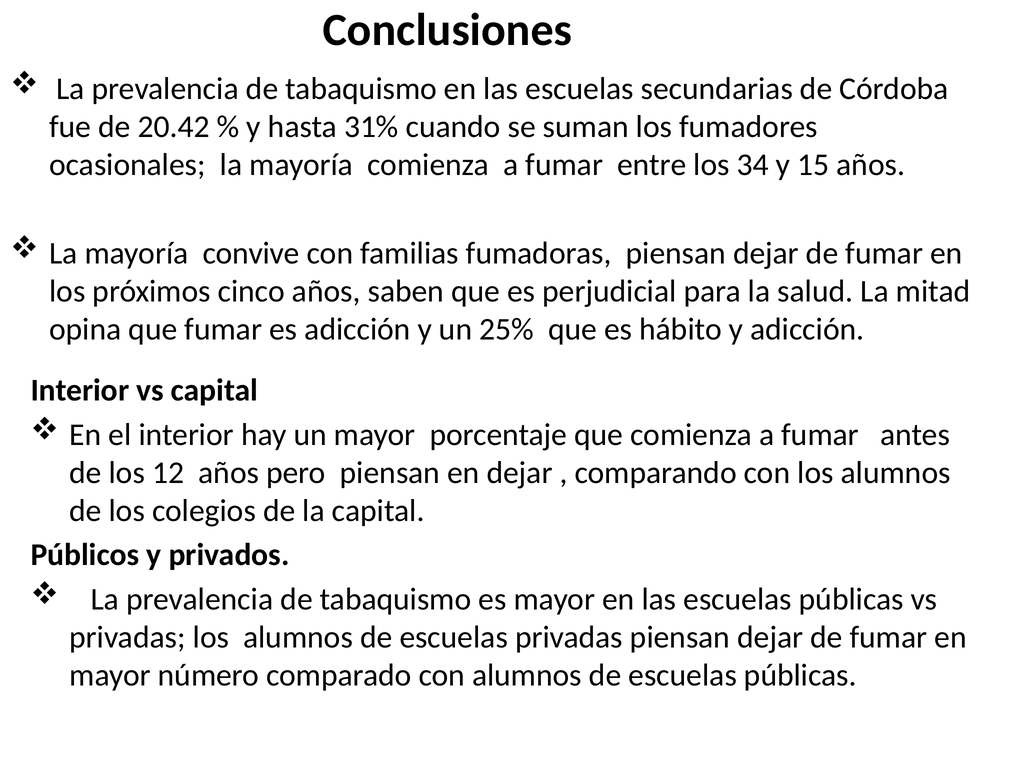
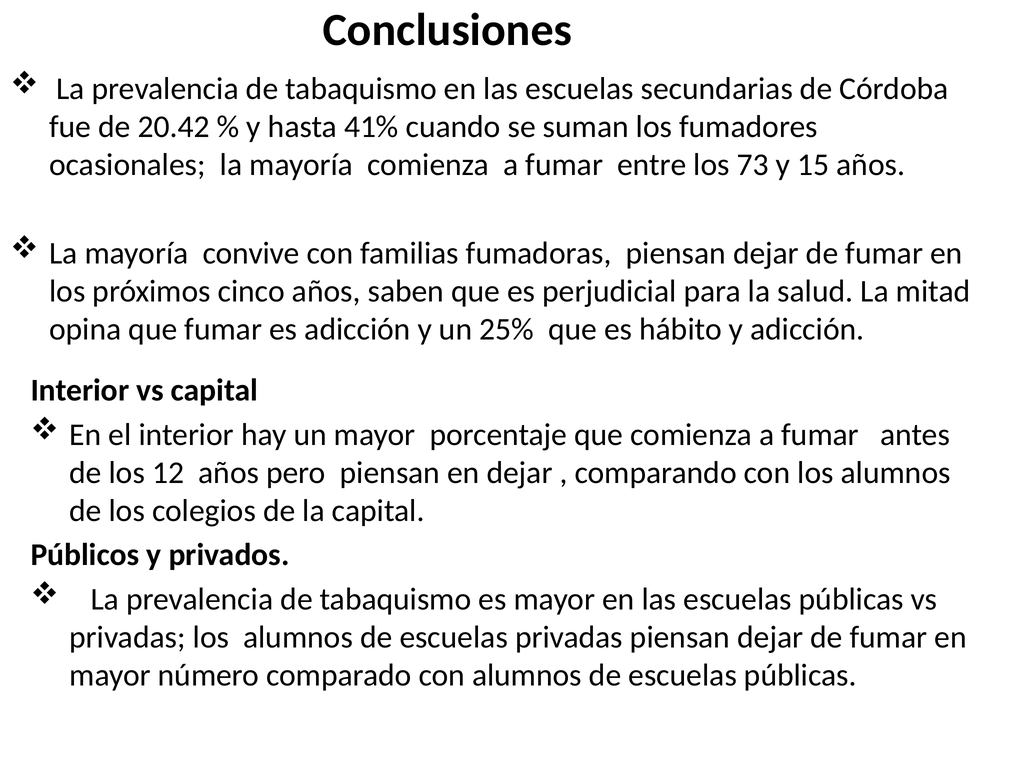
31%: 31% -> 41% (371, 127)
34: 34 -> 73 (753, 165)
